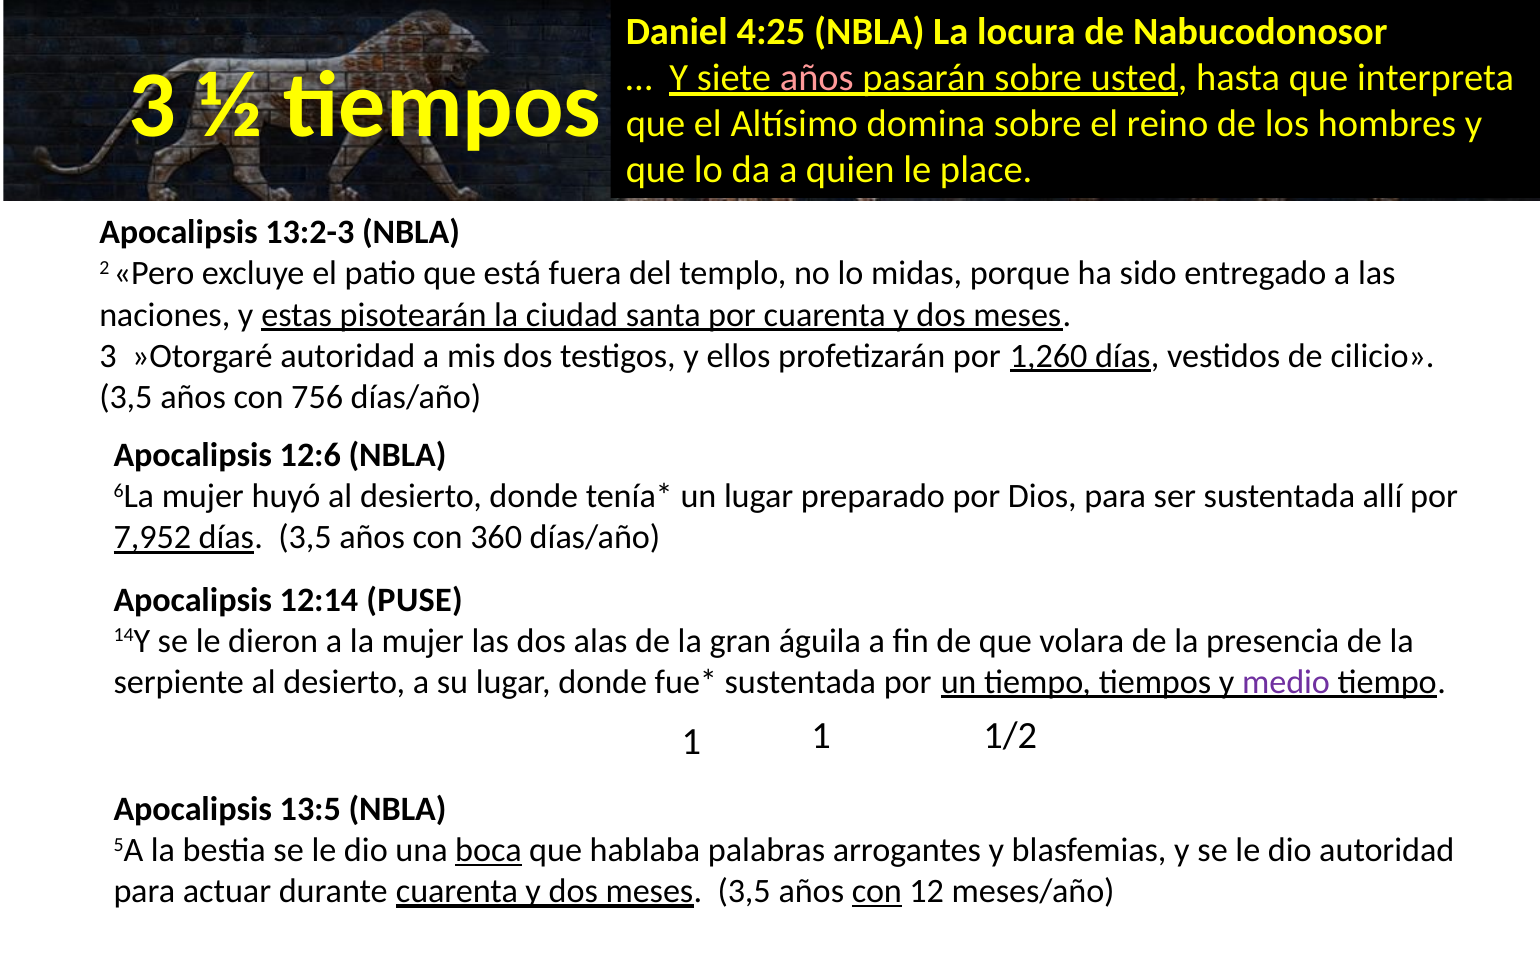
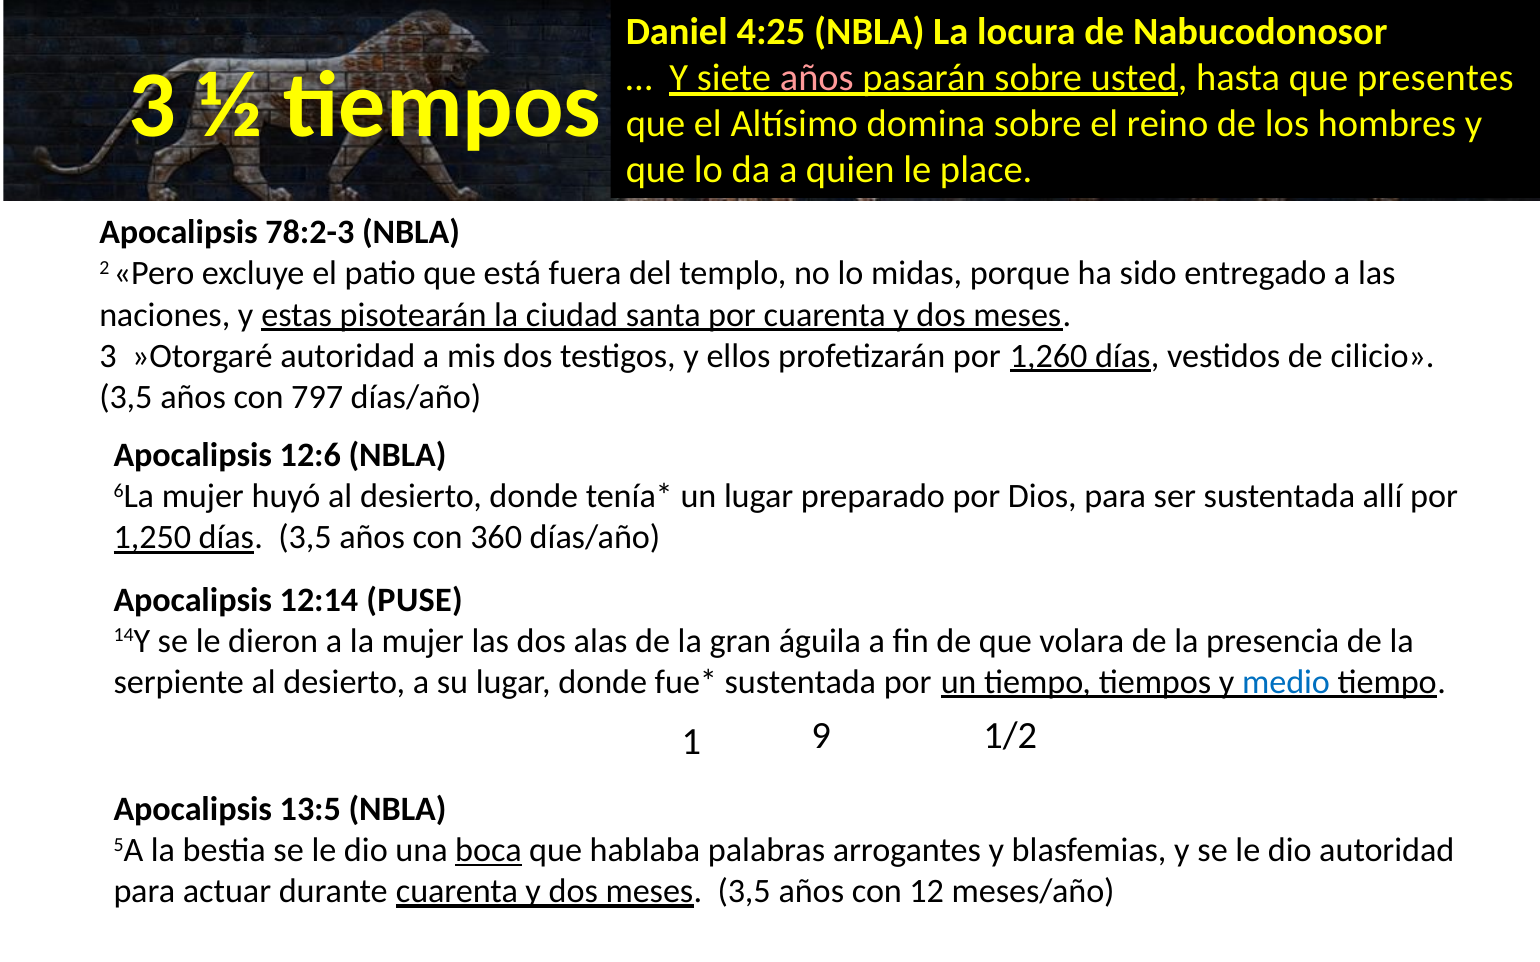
interpreta: interpreta -> presentes (1435, 78)
13:2-3: 13:2-3 -> 78:2-3 (310, 233)
756: 756 -> 797 (317, 397)
7,952: 7,952 -> 1,250 (152, 538)
medio colour: purple -> blue (1286, 682)
1 1: 1 -> 9 (821, 736)
con underline: present -> none (877, 891)
